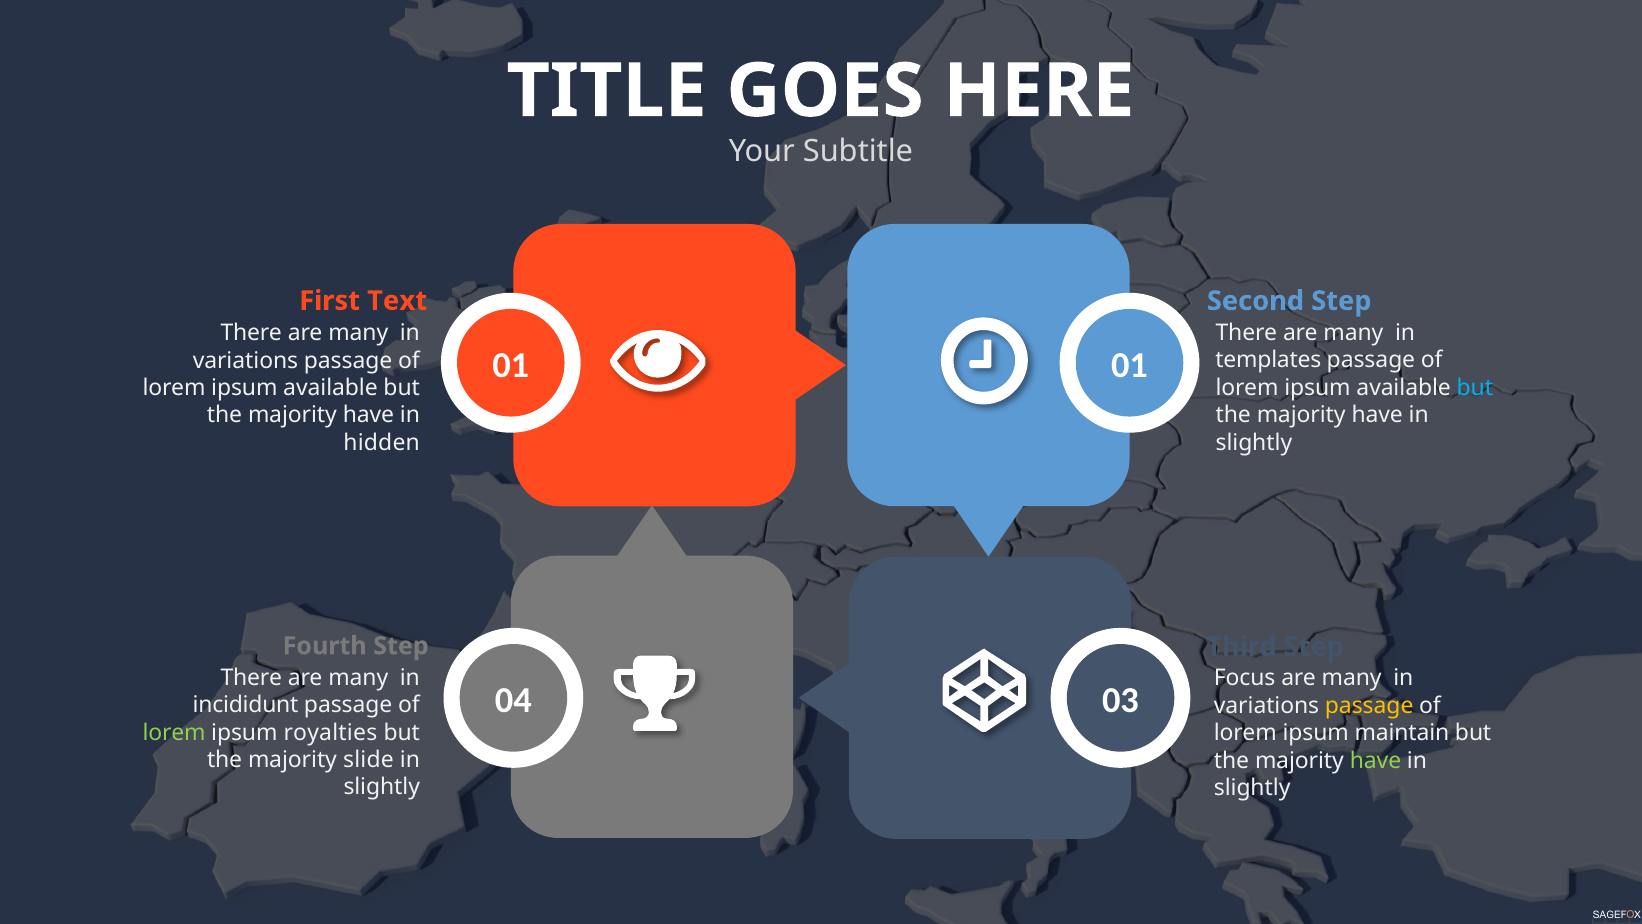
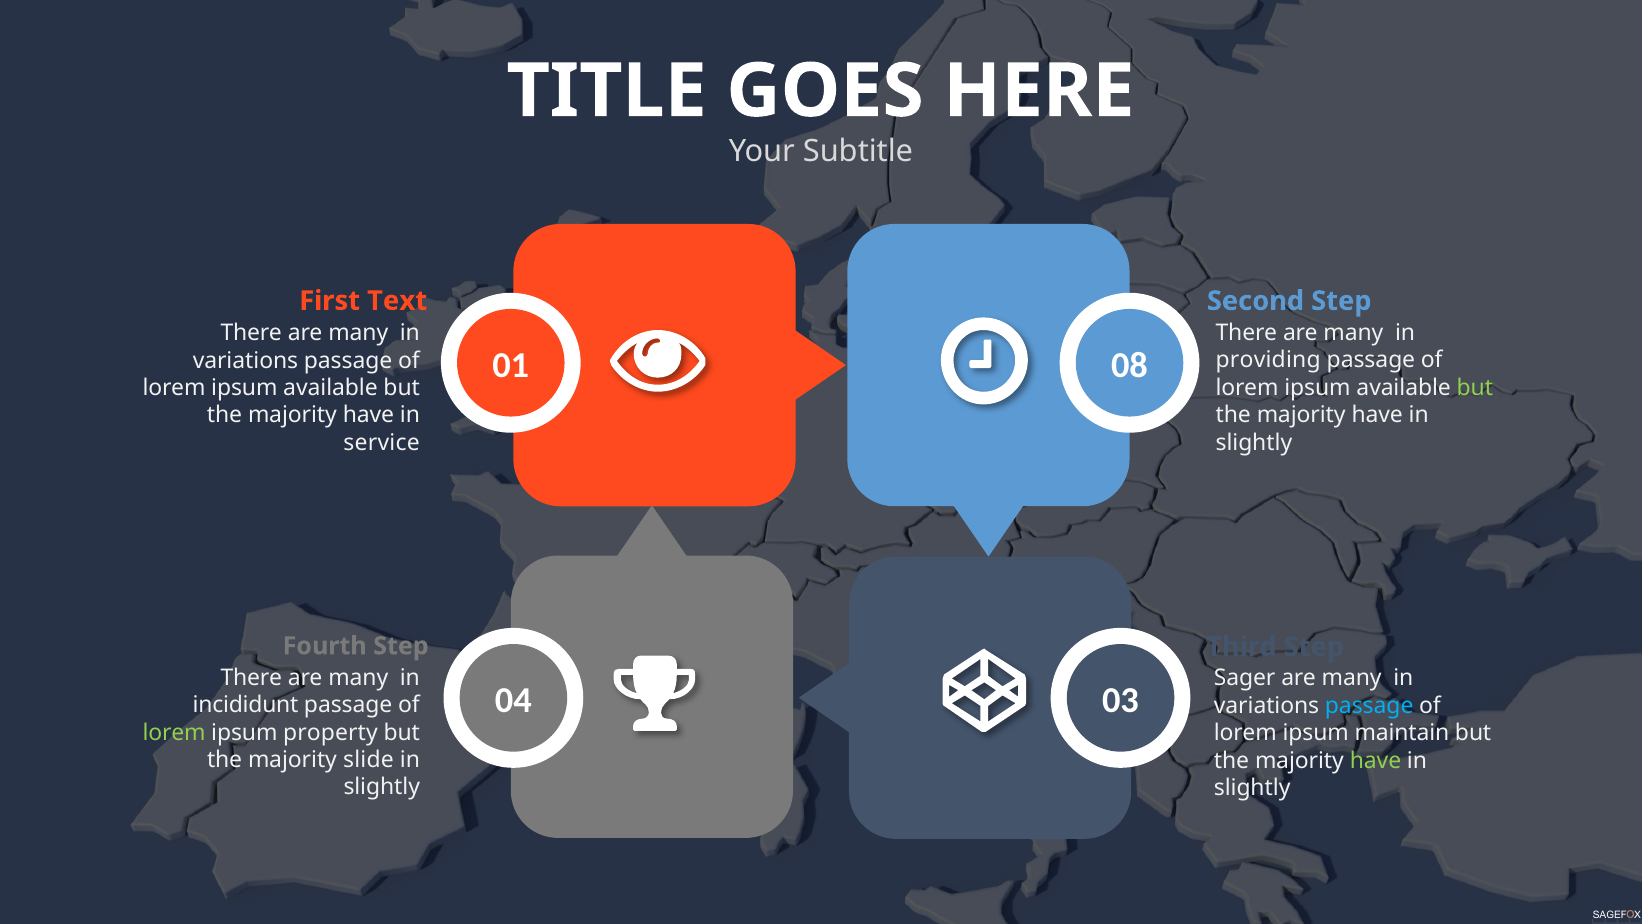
01 01: 01 -> 08 (1129, 365)
templates: templates -> providing (1268, 360)
but colour: light blue -> light green (1475, 388)
hidden: hidden -> service (382, 443)
Focus: Focus -> Sager (1245, 678)
passage colour: yellow -> light blue (1369, 705)
royalties: royalties -> property (330, 732)
